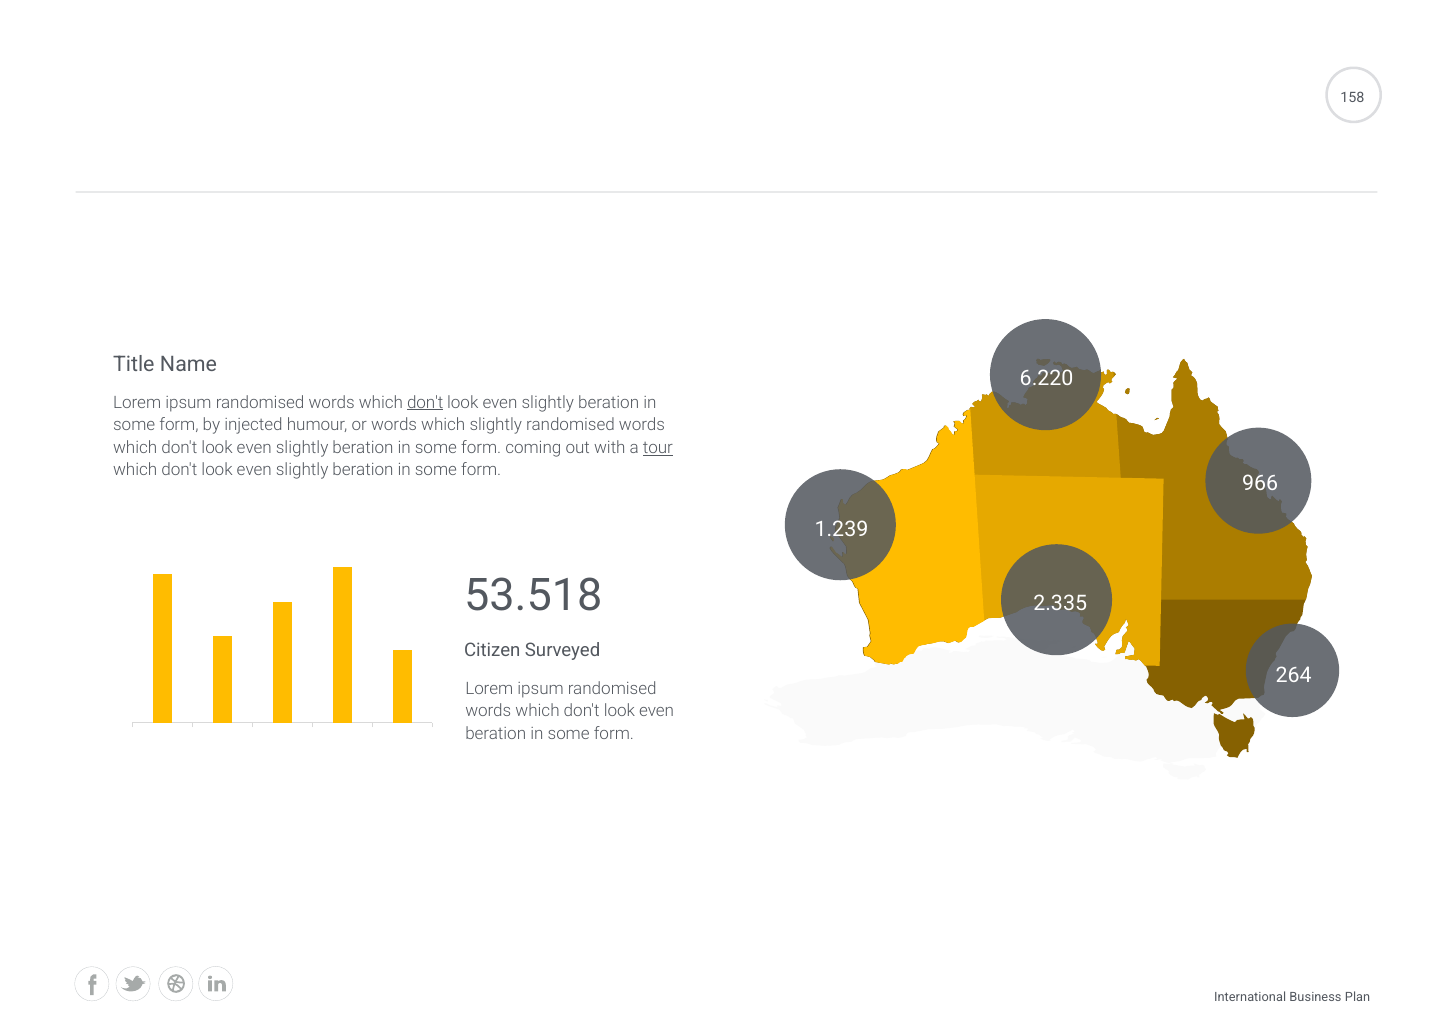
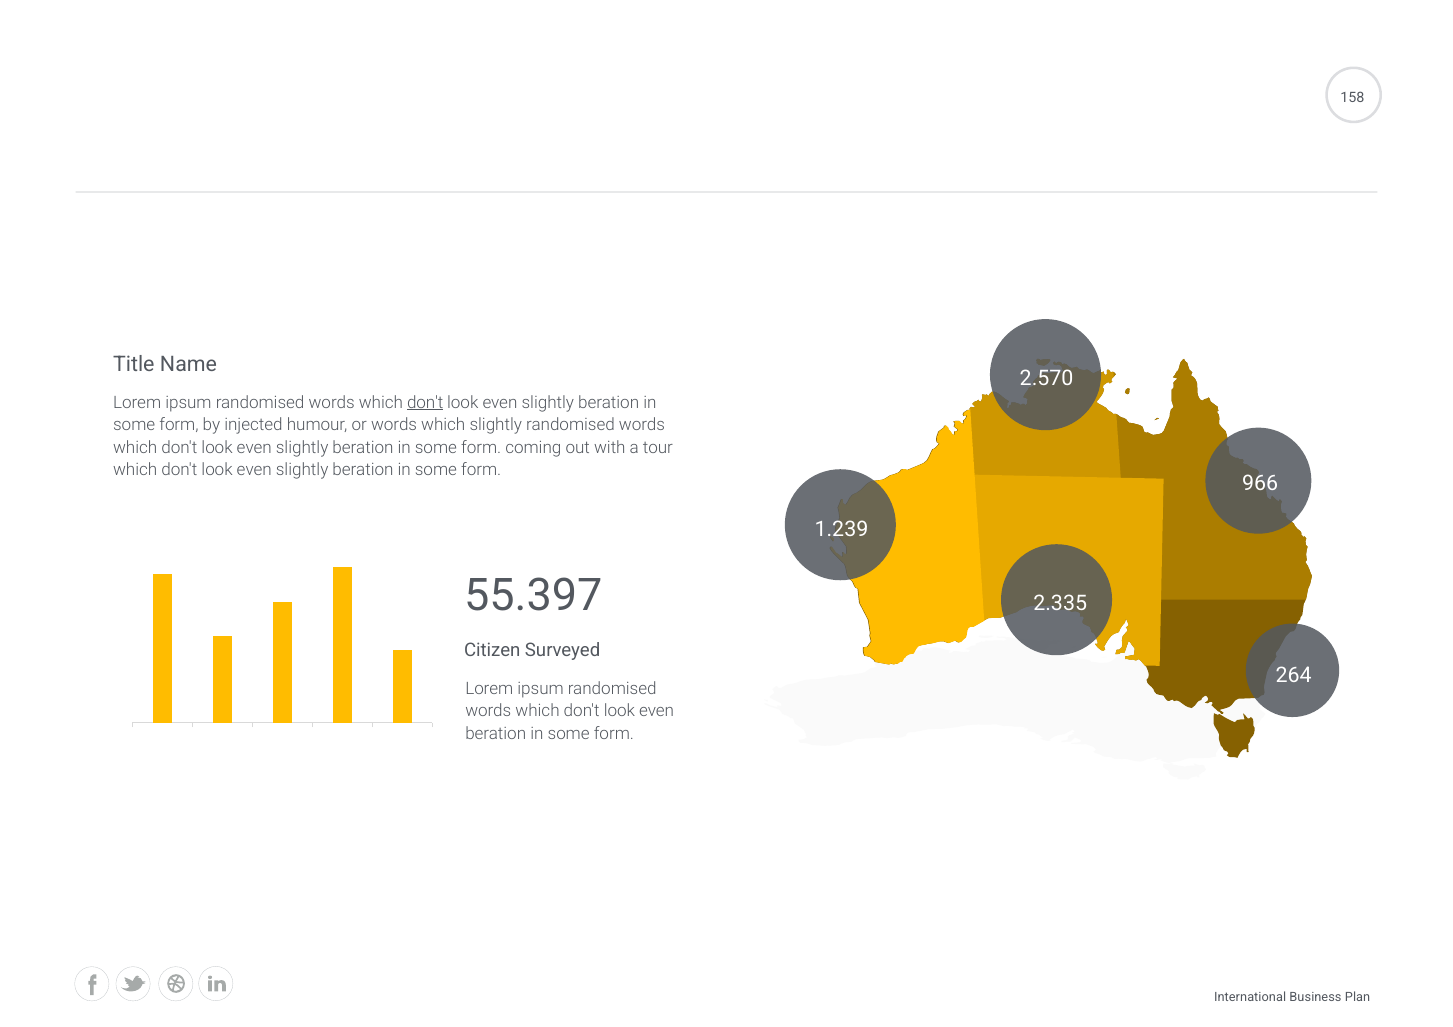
6.220: 6.220 -> 2.570 (1047, 378)
tour underline: present -> none (658, 448)
53.518: 53.518 -> 55.397 (533, 595)
